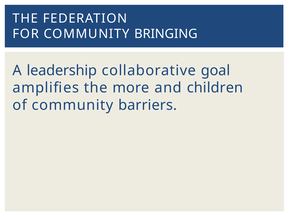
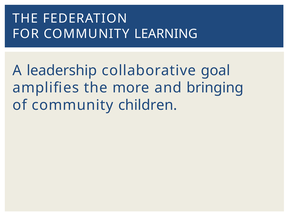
BRINGING: BRINGING -> LEARNING (166, 34)
children: children -> bringing (215, 88)
barriers: barriers -> children (148, 105)
